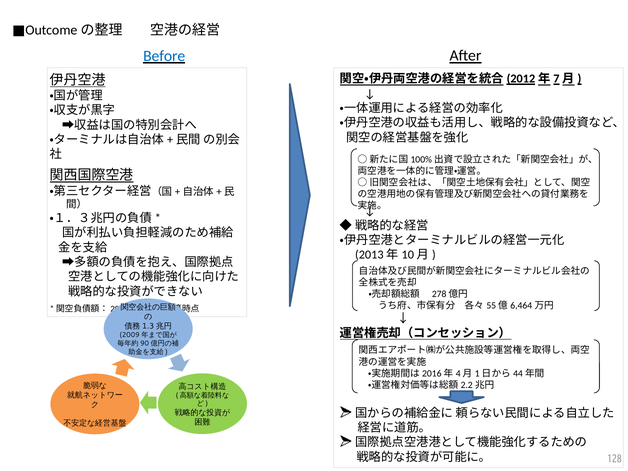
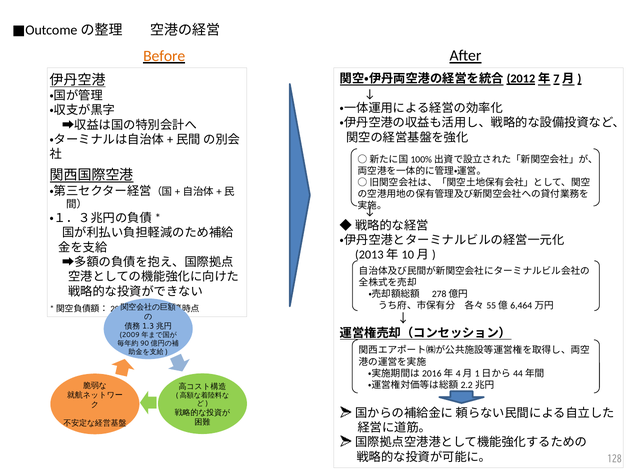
Before colour: blue -> orange (164, 56)
